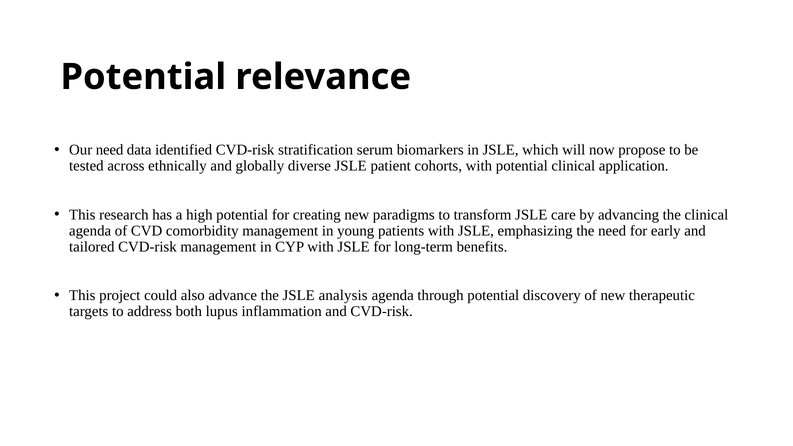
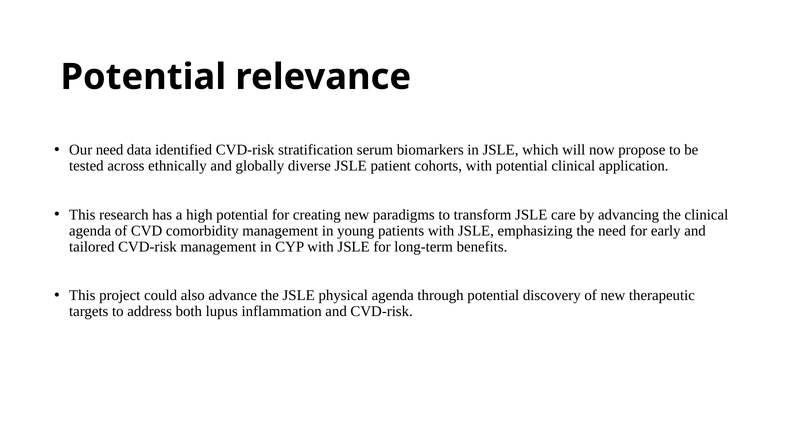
analysis: analysis -> physical (343, 295)
